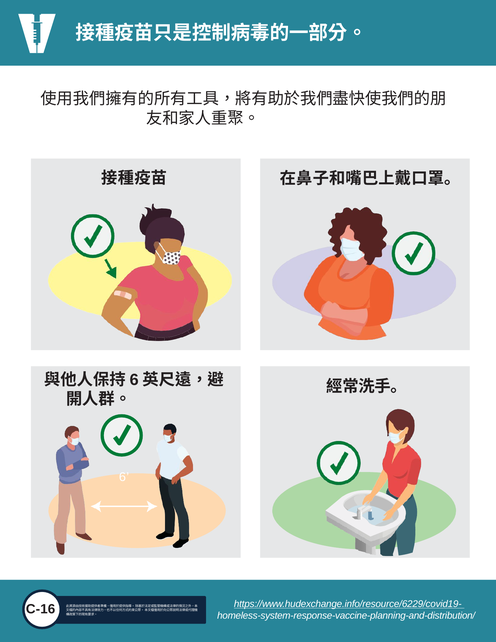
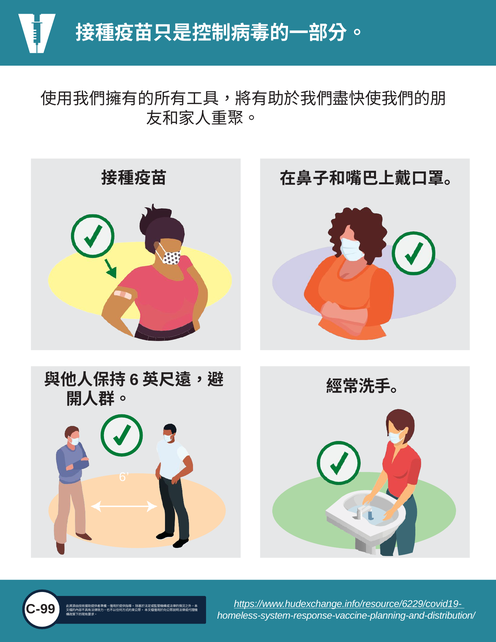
C-16: C-16 -> C-99 (41, 609)
